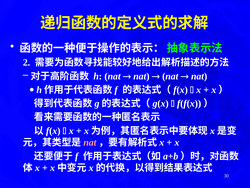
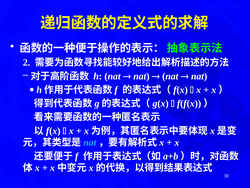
nat colour: pink -> light blue (90, 142)
